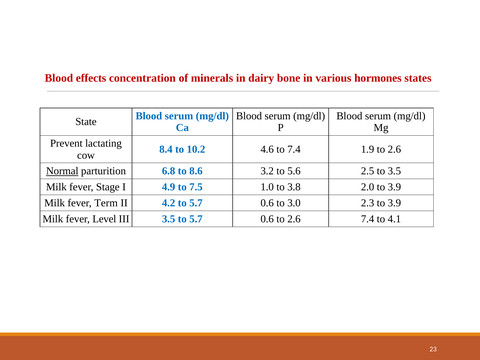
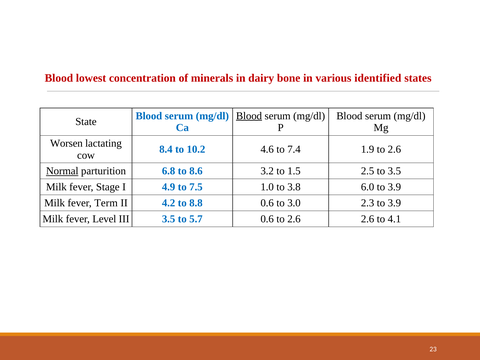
effects: effects -> lowest (91, 78)
hormones: hormones -> identified (378, 78)
Blood underline: none -> present (249, 116)
Prevent: Prevent -> Worsen (66, 143)
5.6: 5.6 -> 1.5 (294, 171)
2.0: 2.0 -> 6.0 (368, 187)
4.2 to 5.7: 5.7 -> 8.8 (196, 203)
2.6 7.4: 7.4 -> 2.6 (368, 219)
